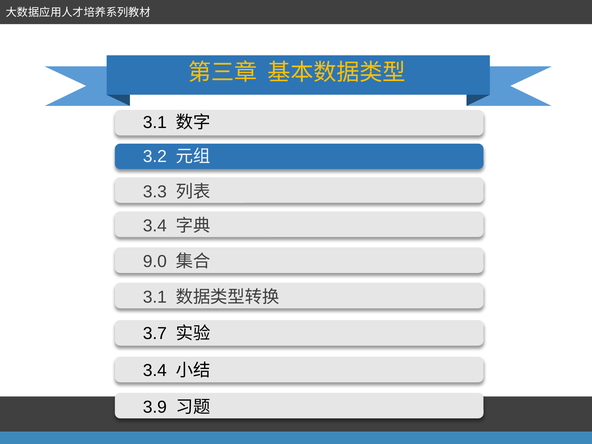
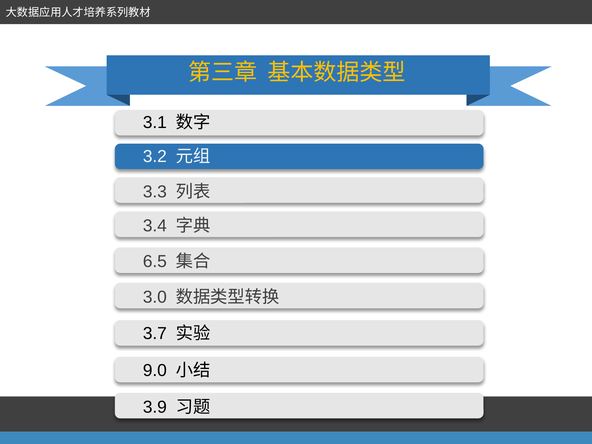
9.0: 9.0 -> 6.5 (155, 261)
3.1: 3.1 -> 3.0 (155, 297)
3.4: 3.4 -> 9.0 (155, 370)
